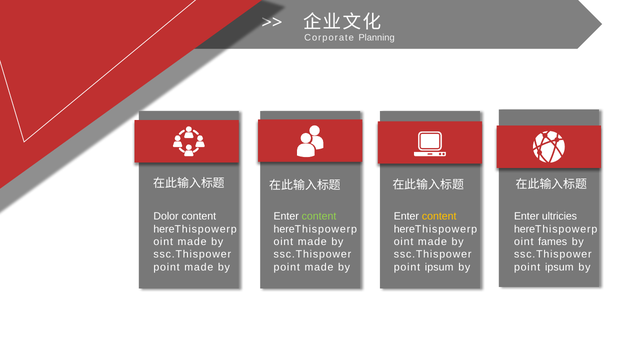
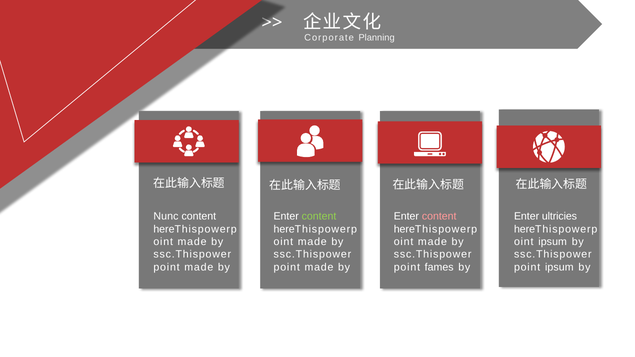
Dolor: Dolor -> Nunc (166, 217)
content colour: yellow -> pink (439, 217)
fames: fames -> ipsum (553, 242)
ipsum: ipsum -> fames (439, 267)
